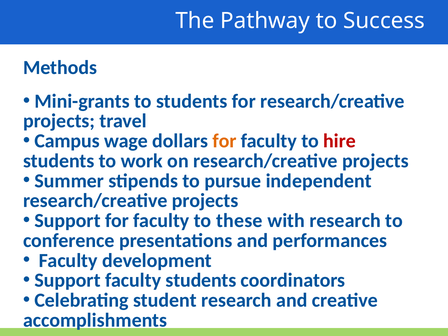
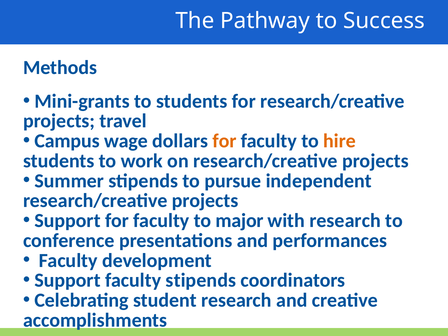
hire colour: red -> orange (340, 141)
these: these -> major (240, 221)
faculty students: students -> stipends (201, 280)
